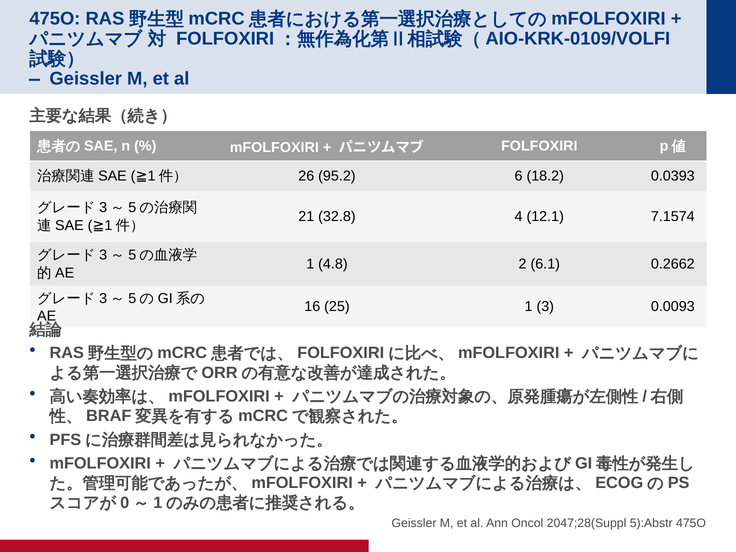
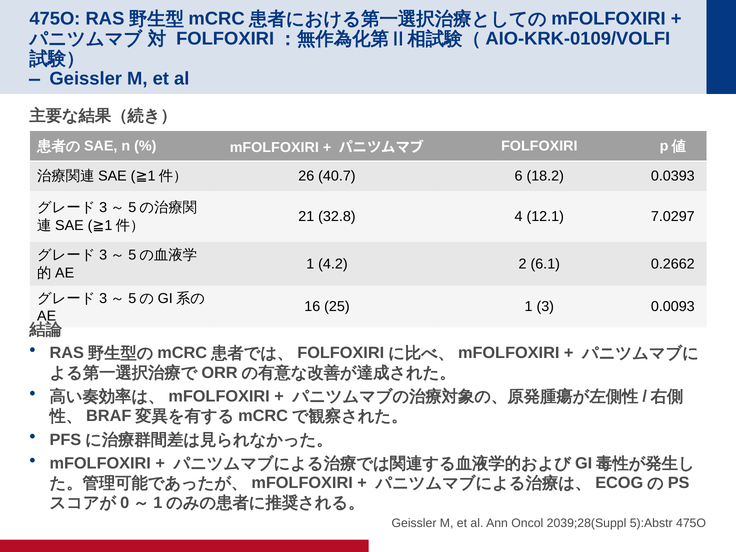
95.2: 95.2 -> 40.7 (337, 176)
7.1574: 7.1574 -> 7.0297 (673, 217)
4.8: 4.8 -> 4.2 (333, 264)
2047;28(Suppl: 2047;28(Suppl -> 2039;28(Suppl (587, 523)
